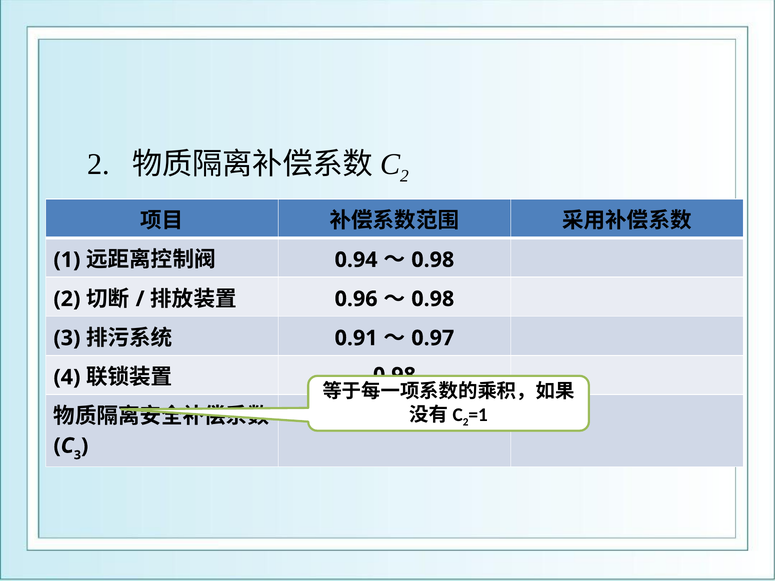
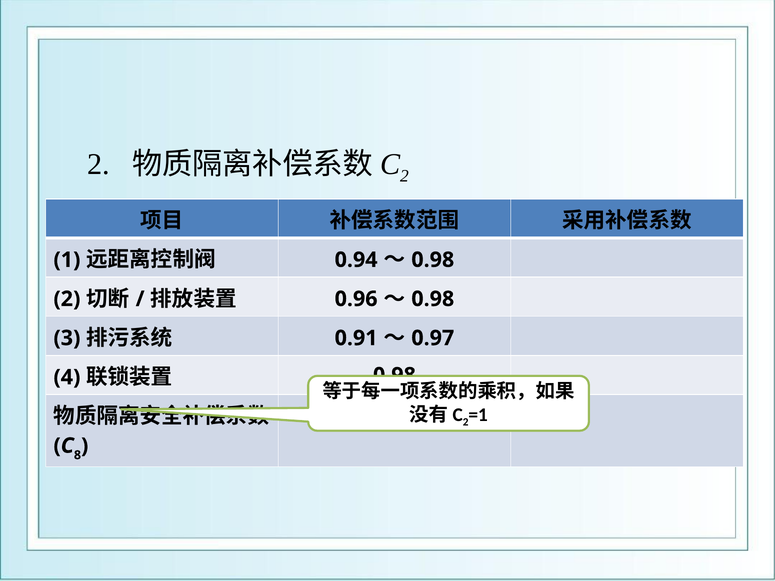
3: 3 -> 8 (77, 455)
